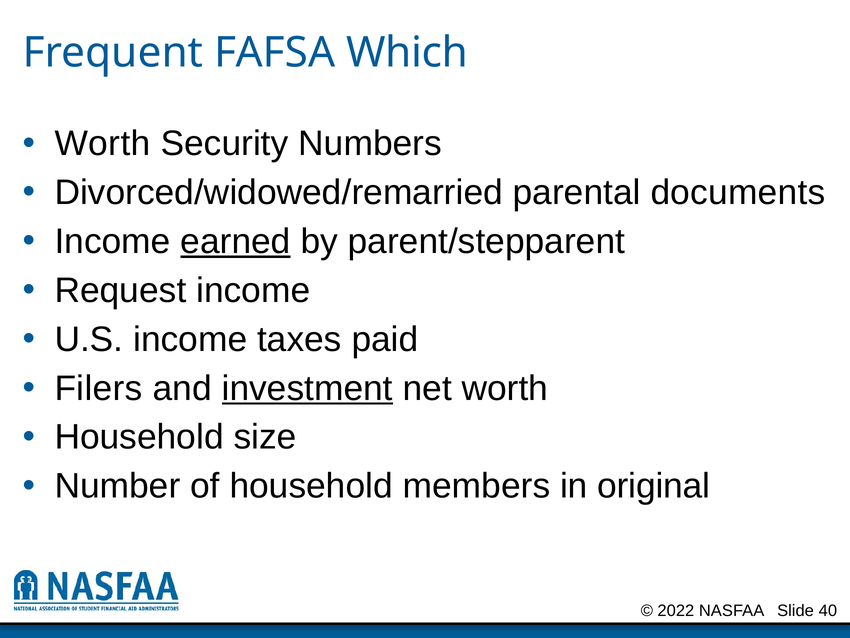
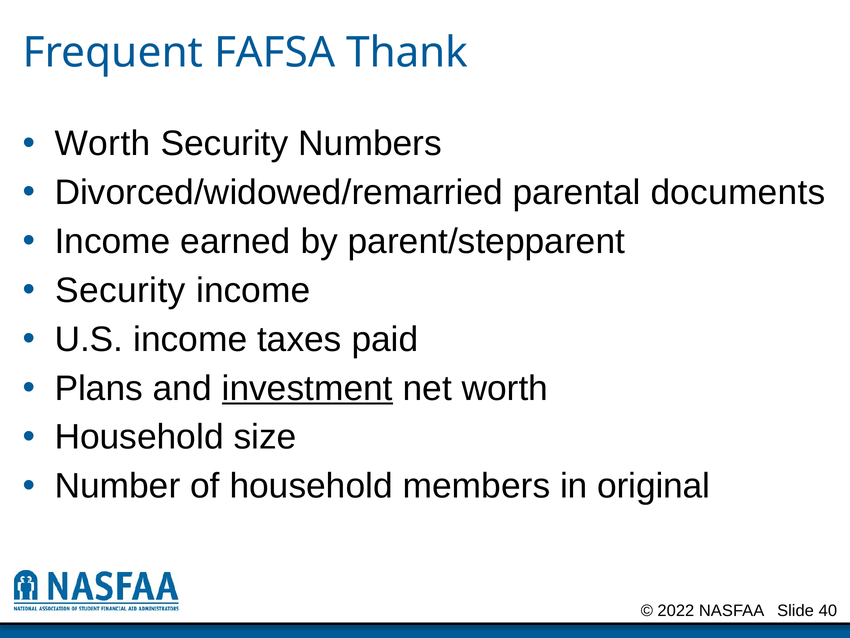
Which: Which -> Thank (407, 53)
earned underline: present -> none (236, 241)
Request: Request -> Security (120, 290)
Filers: Filers -> Plans (99, 388)
